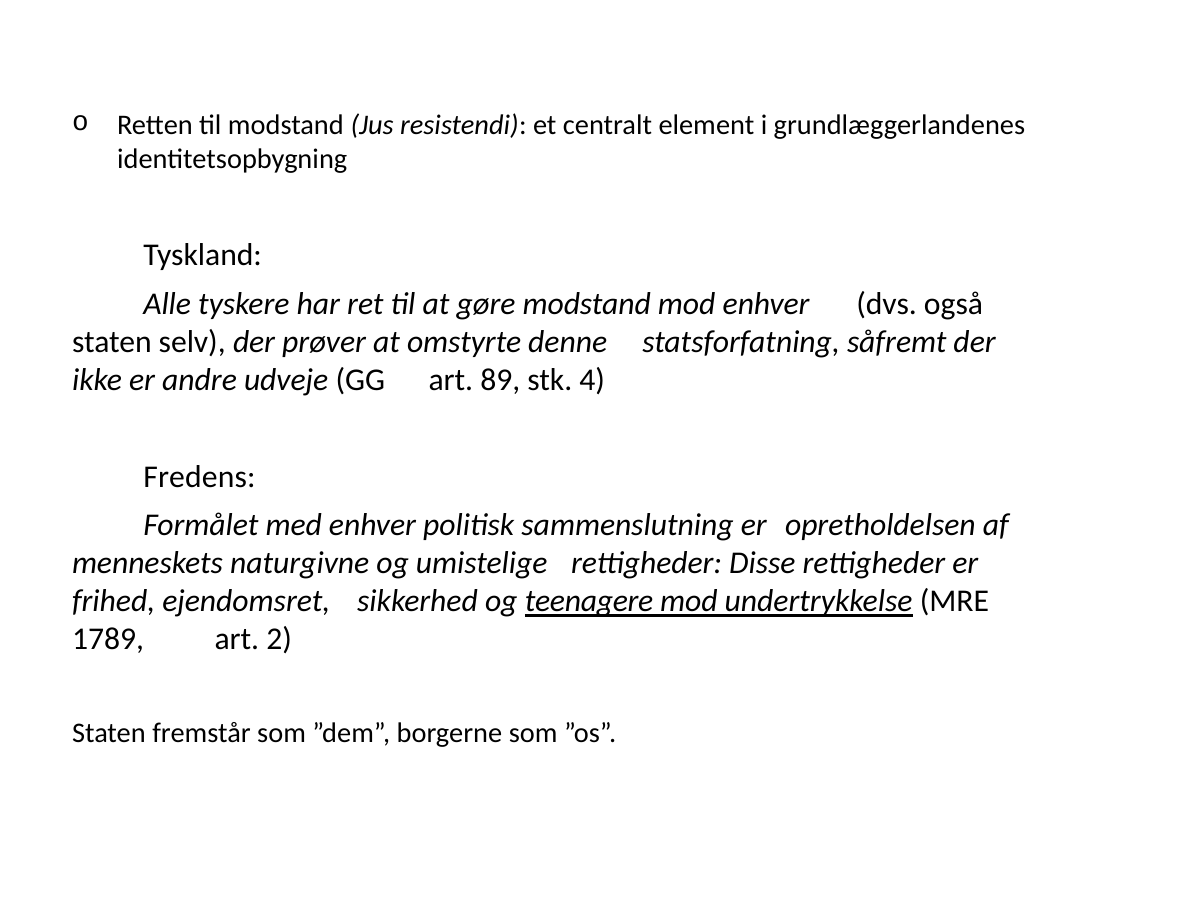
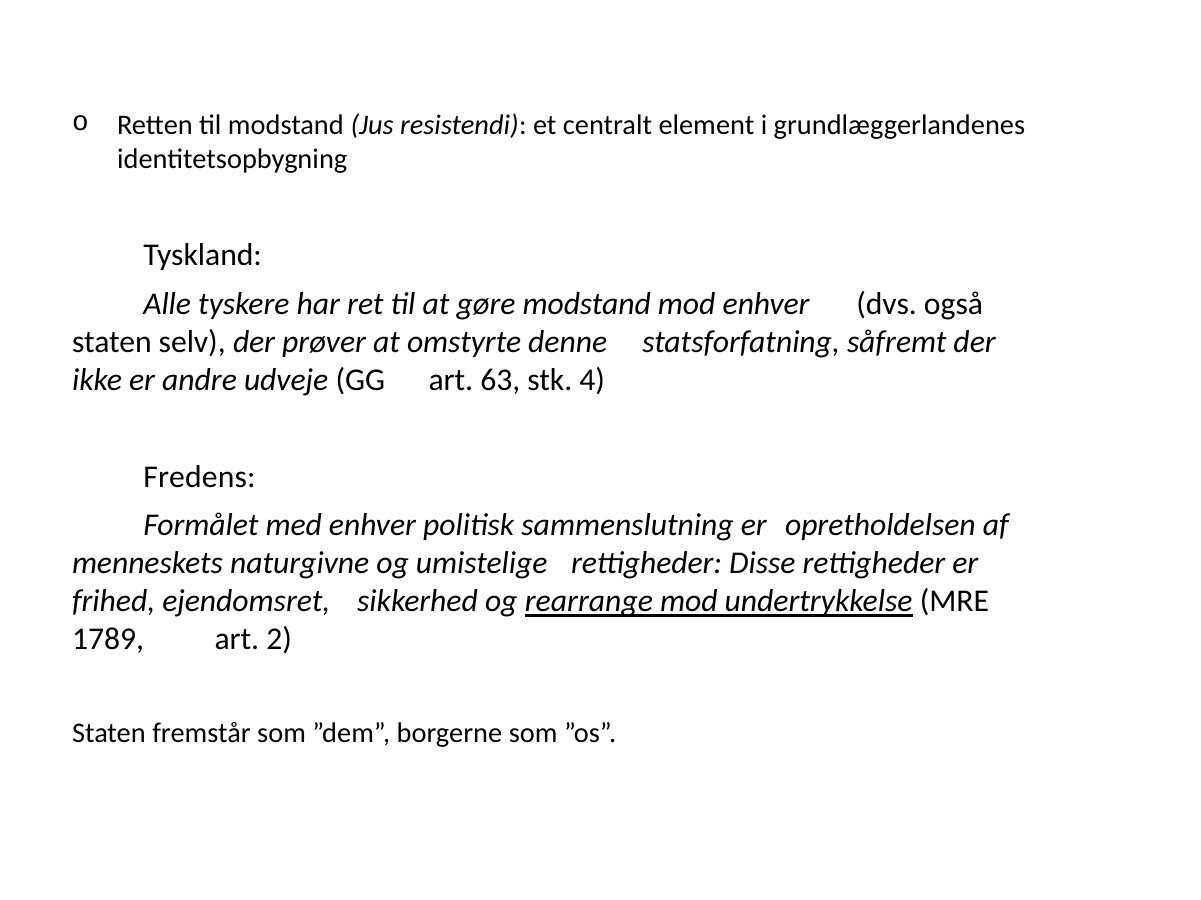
89: 89 -> 63 (500, 380)
teenagere: teenagere -> rearrange (589, 602)
